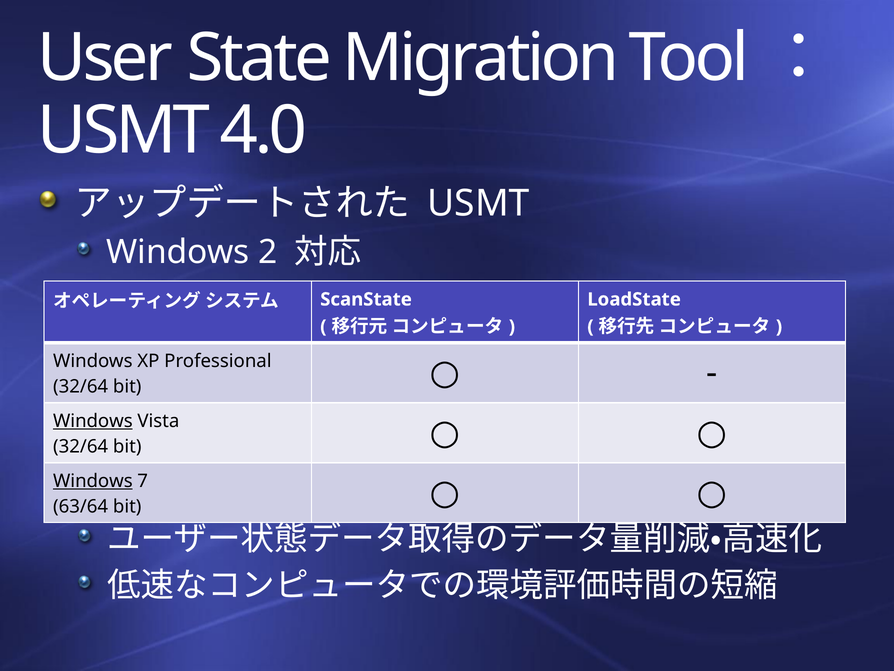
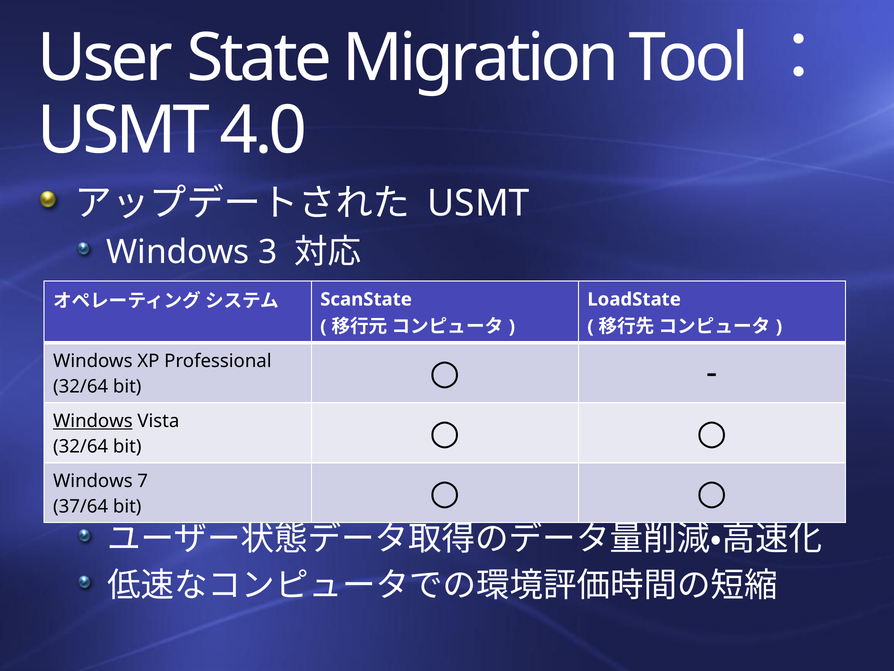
2: 2 -> 3 (268, 252)
Windows underline: present -> none (93, 481)
63/64: 63/64 -> 37/64 (81, 506)
